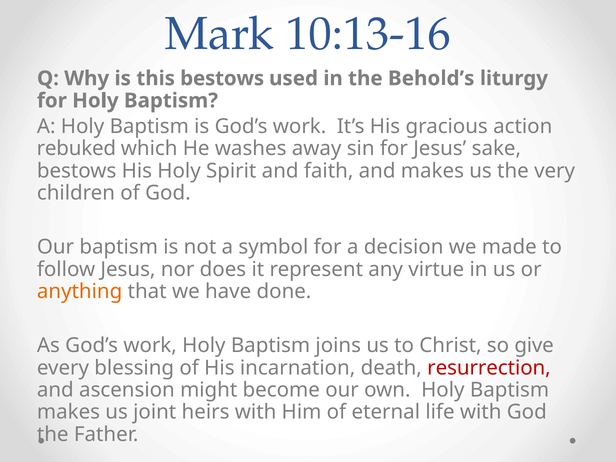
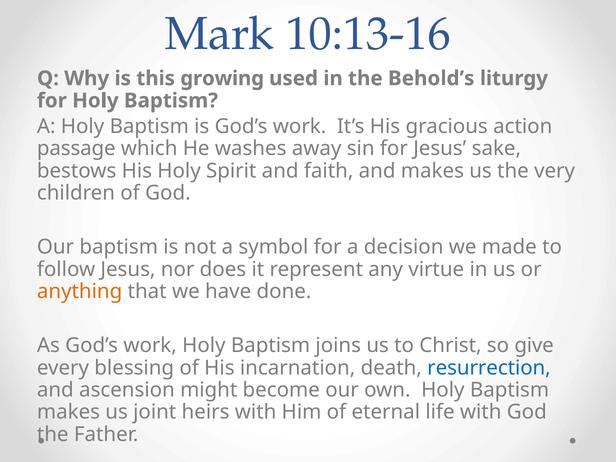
this bestows: bestows -> growing (222, 78)
rebuked: rebuked -> passage (76, 149)
resurrection colour: red -> blue (489, 368)
